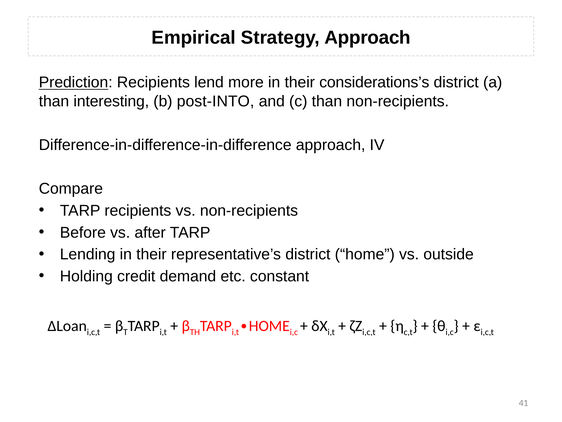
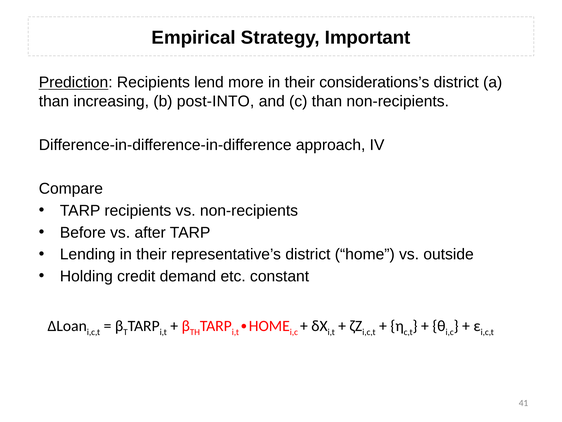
Strategy Approach: Approach -> Important (368, 38)
interesting: interesting -> increasing (111, 101)
